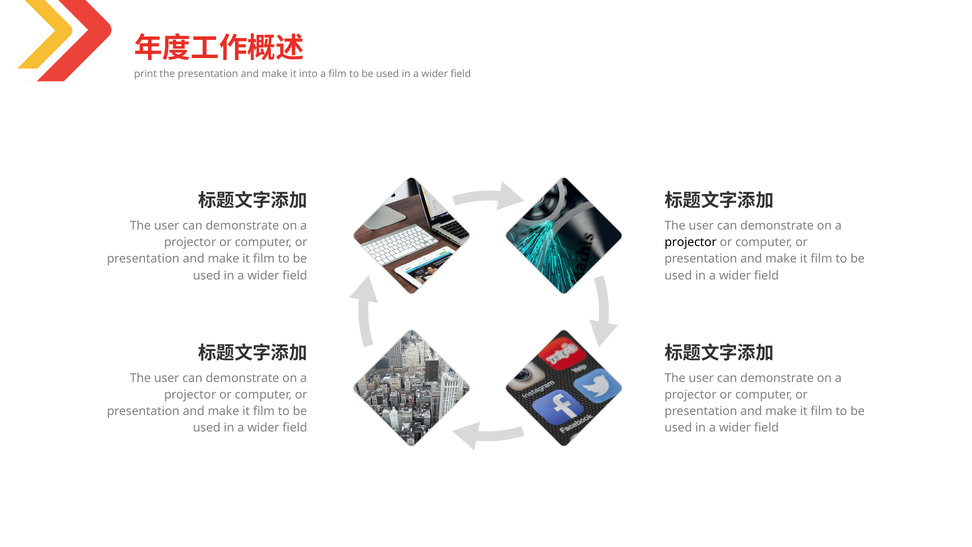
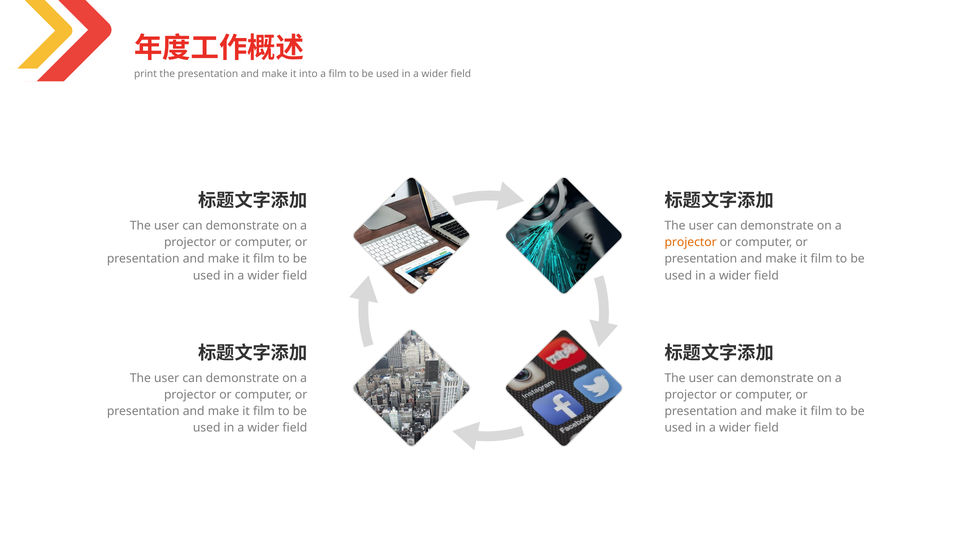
projector colour: black -> orange (691, 242)
